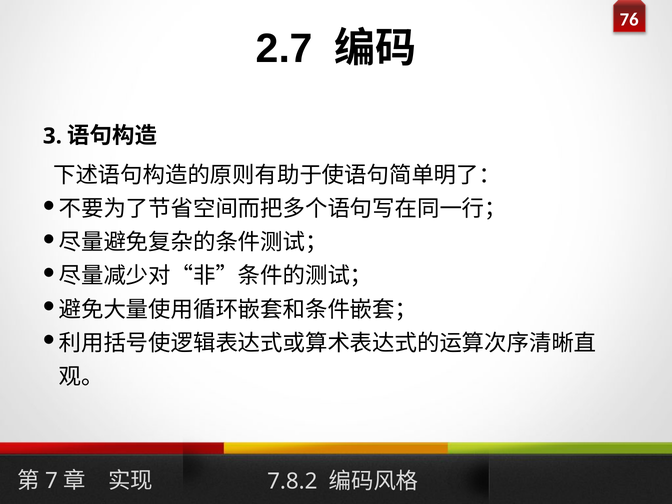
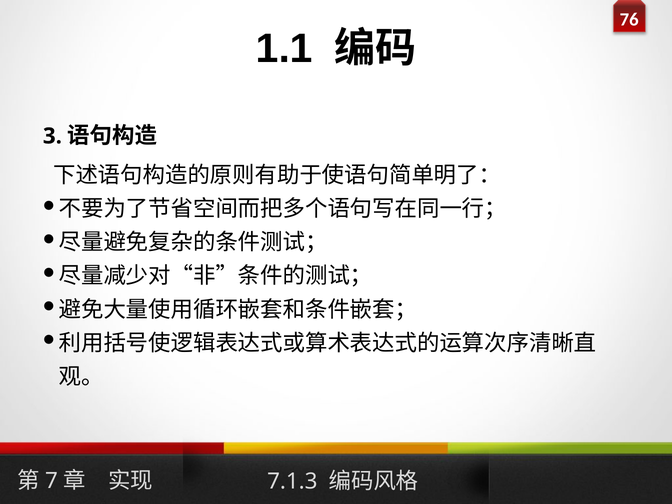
2.7: 2.7 -> 1.1 (284, 49)
7.8.2: 7.8.2 -> 7.1.3 (292, 481)
